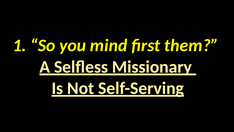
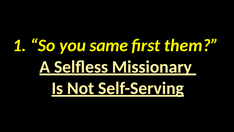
mind: mind -> same (109, 45)
